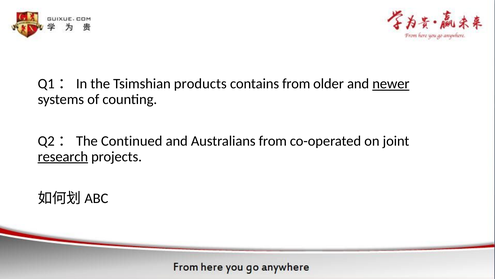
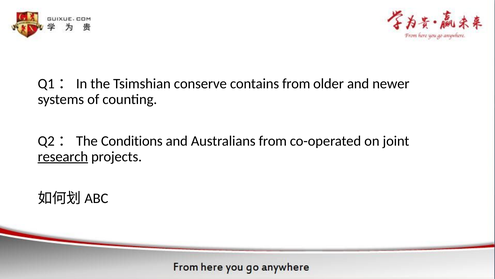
products: products -> conserve (200, 84)
newer underline: present -> none (391, 84)
Continued: Continued -> Conditions (132, 141)
